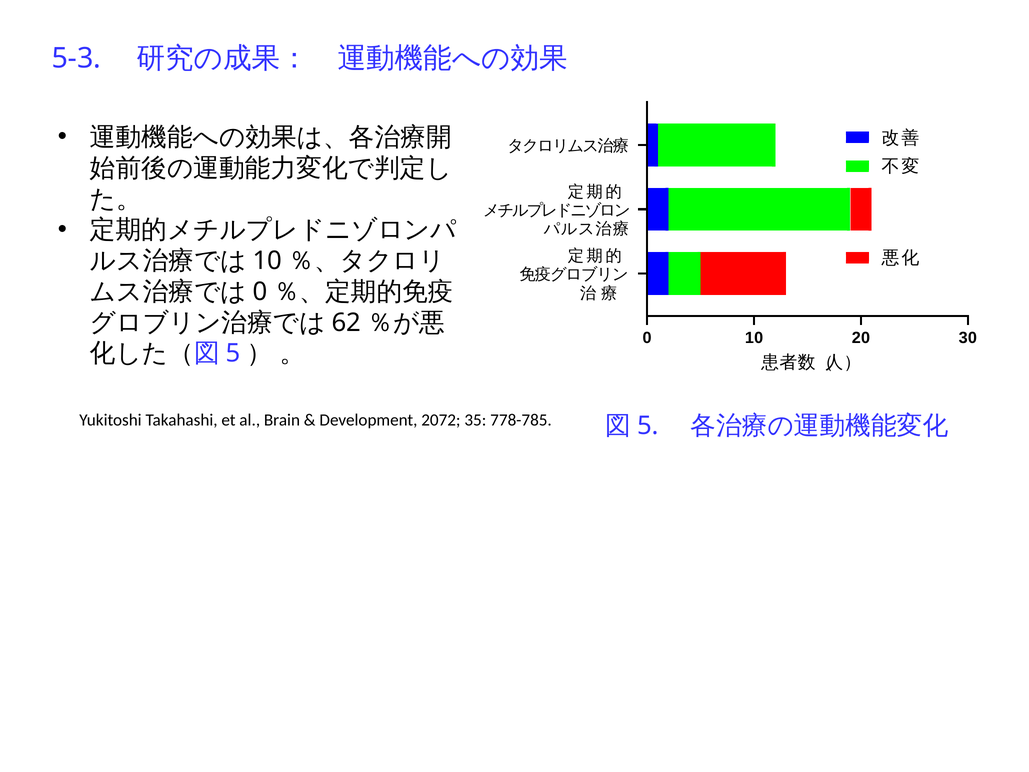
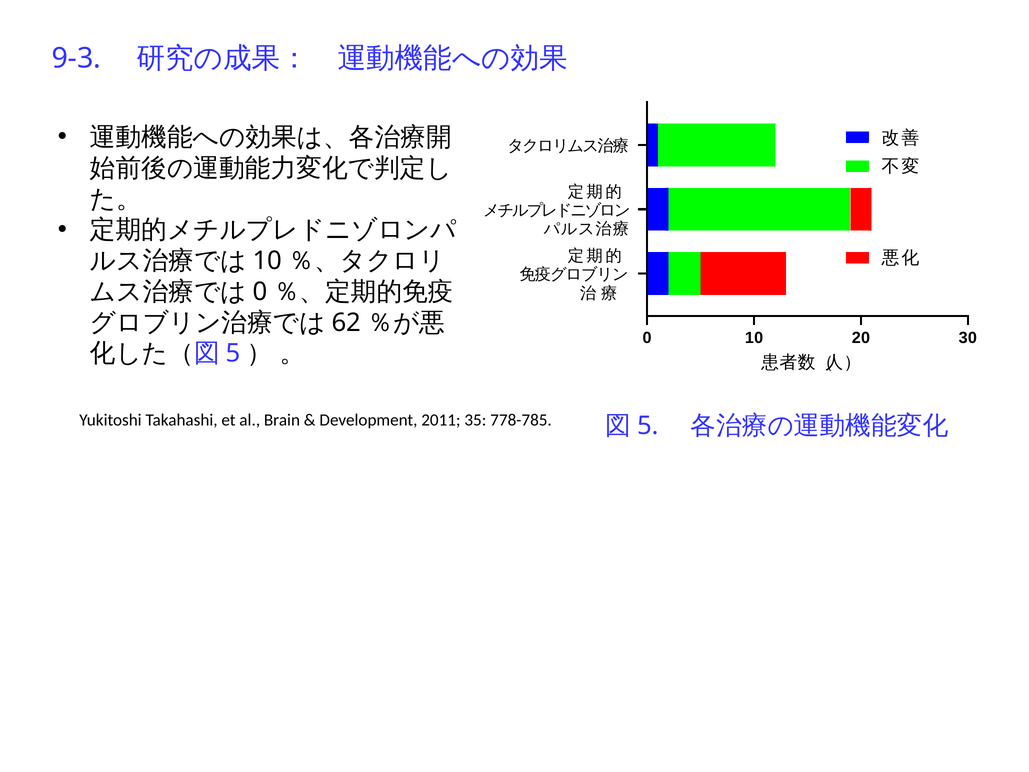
5-3: 5-3 -> 9-3 (76, 58)
2072: 2072 -> 2011 (441, 420)
